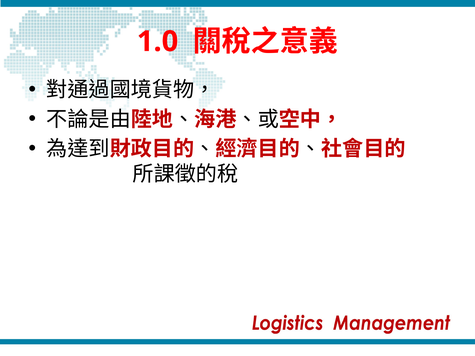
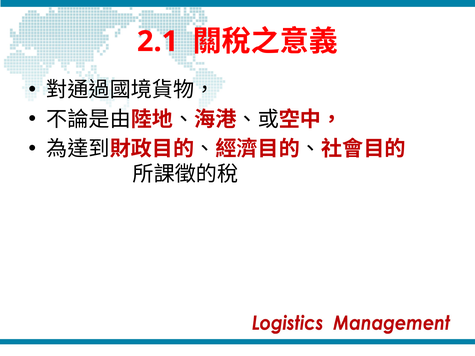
1.0: 1.0 -> 2.1 (158, 42)
